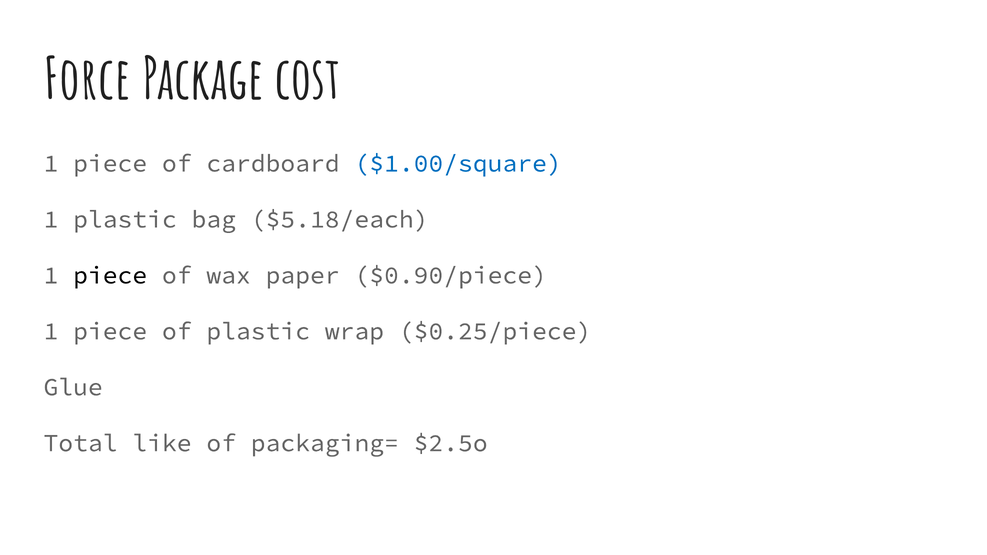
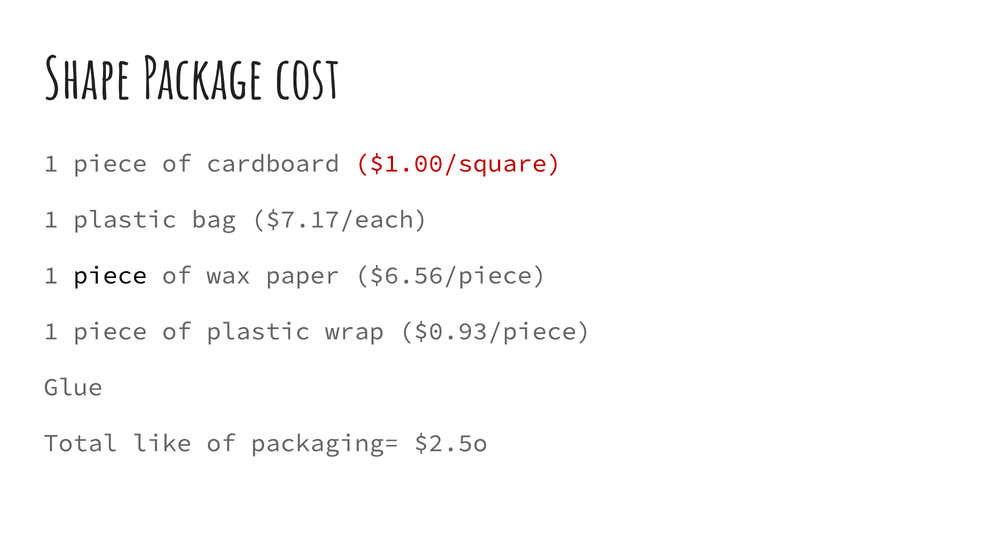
Force: Force -> Shape (88, 80)
$1.00/square colour: blue -> red (458, 163)
$5.18/each: $5.18/each -> $7.17/each (340, 219)
$0.90/piece: $0.90/piece -> $6.56/piece (451, 275)
$0.25/piece: $0.25/piece -> $0.93/piece (495, 331)
